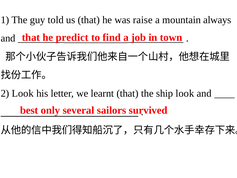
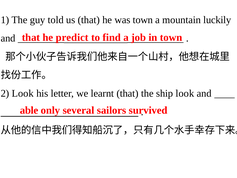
was raise: raise -> town (143, 20)
always: always -> luckily (217, 20)
best: best -> able (29, 110)
